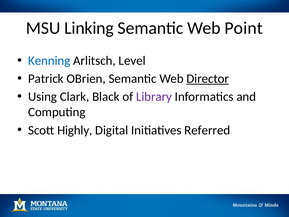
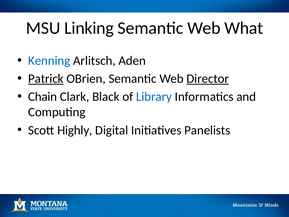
Point: Point -> What (244, 28)
Level: Level -> Aden (132, 61)
Patrick underline: none -> present (46, 79)
Using: Using -> Chain (43, 97)
Library colour: purple -> blue (154, 97)
Referred: Referred -> Panelists (207, 130)
